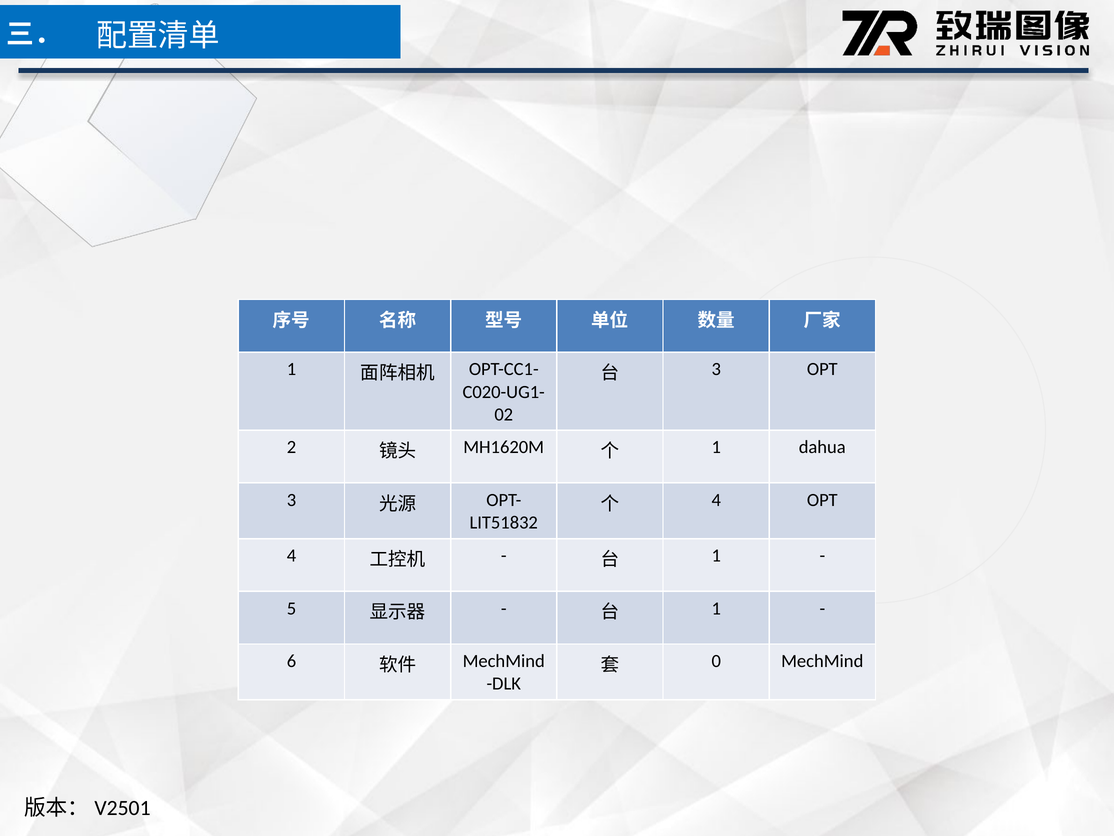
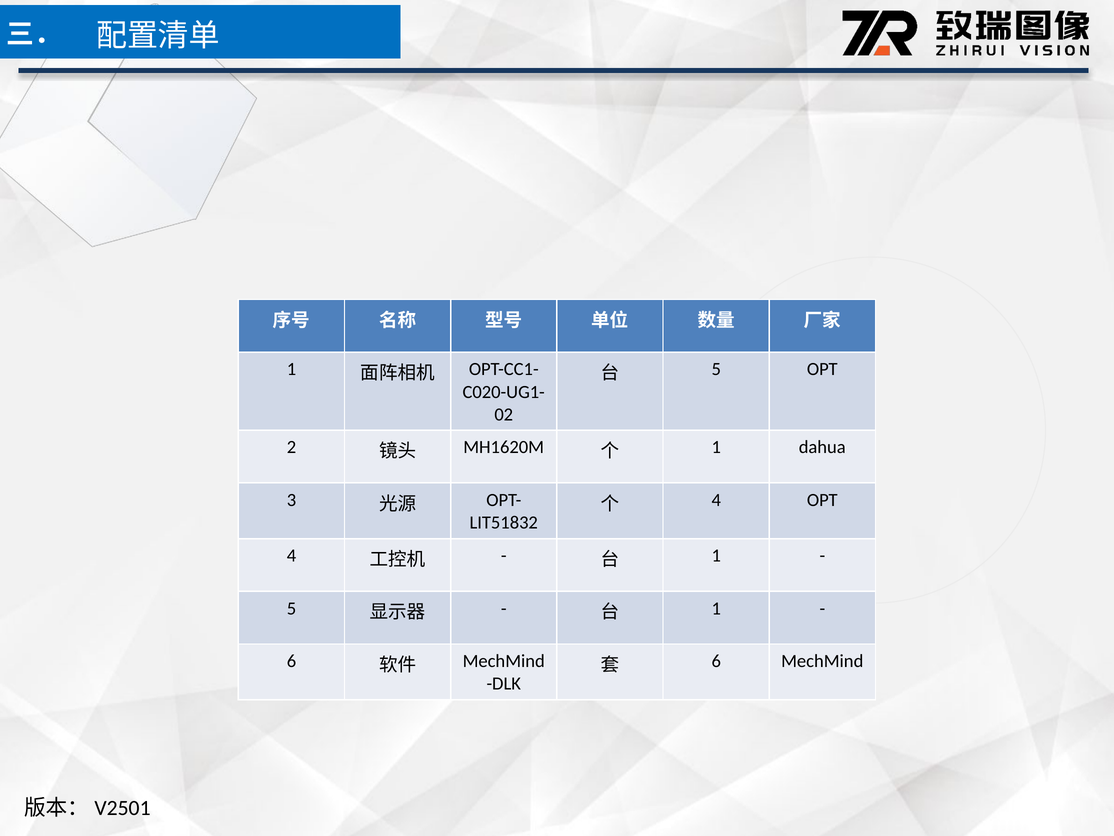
3: 3 -> 5 (716, 369)
0: 0 -> 6 (716, 661)
